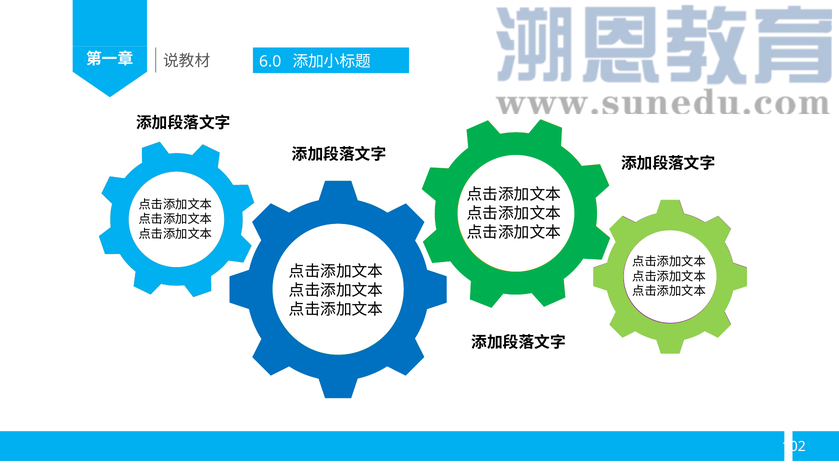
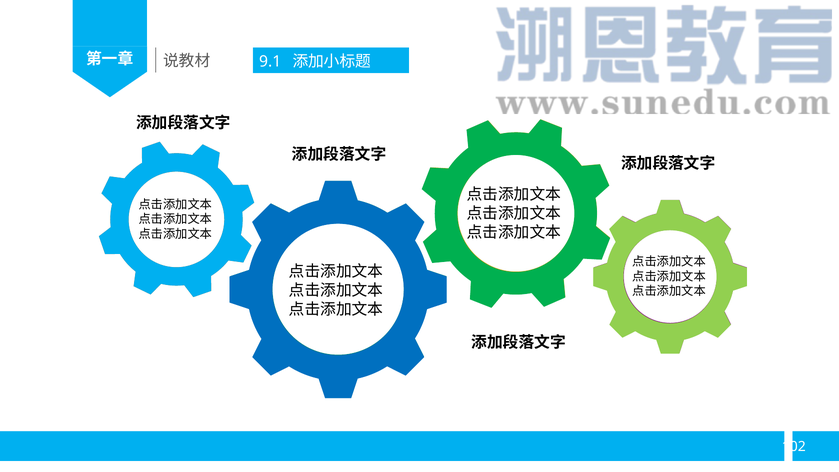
6.0: 6.0 -> 9.1 (270, 61)
